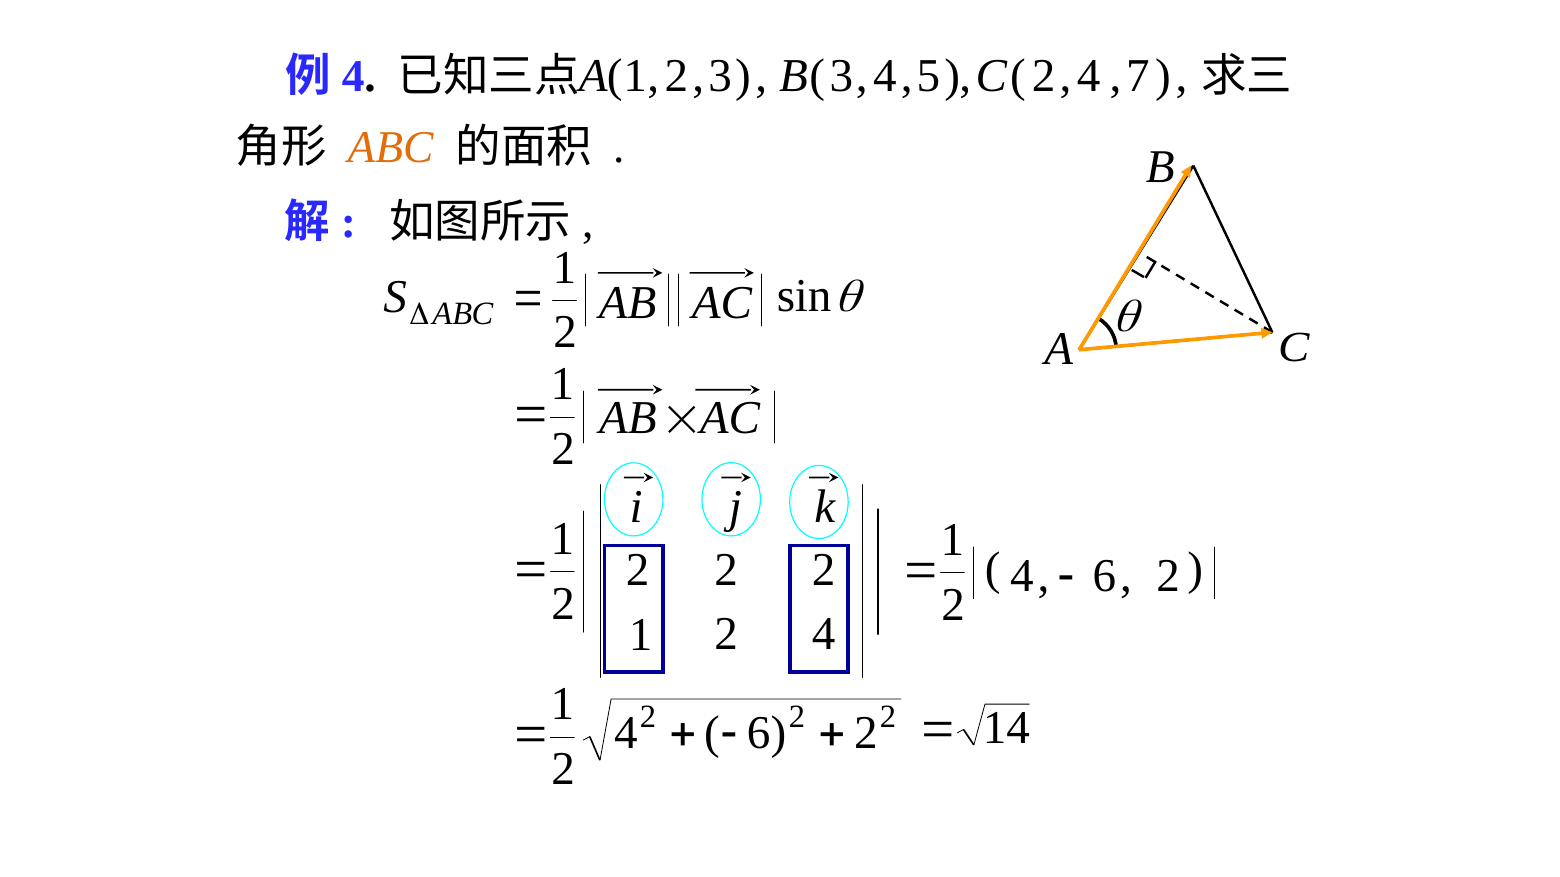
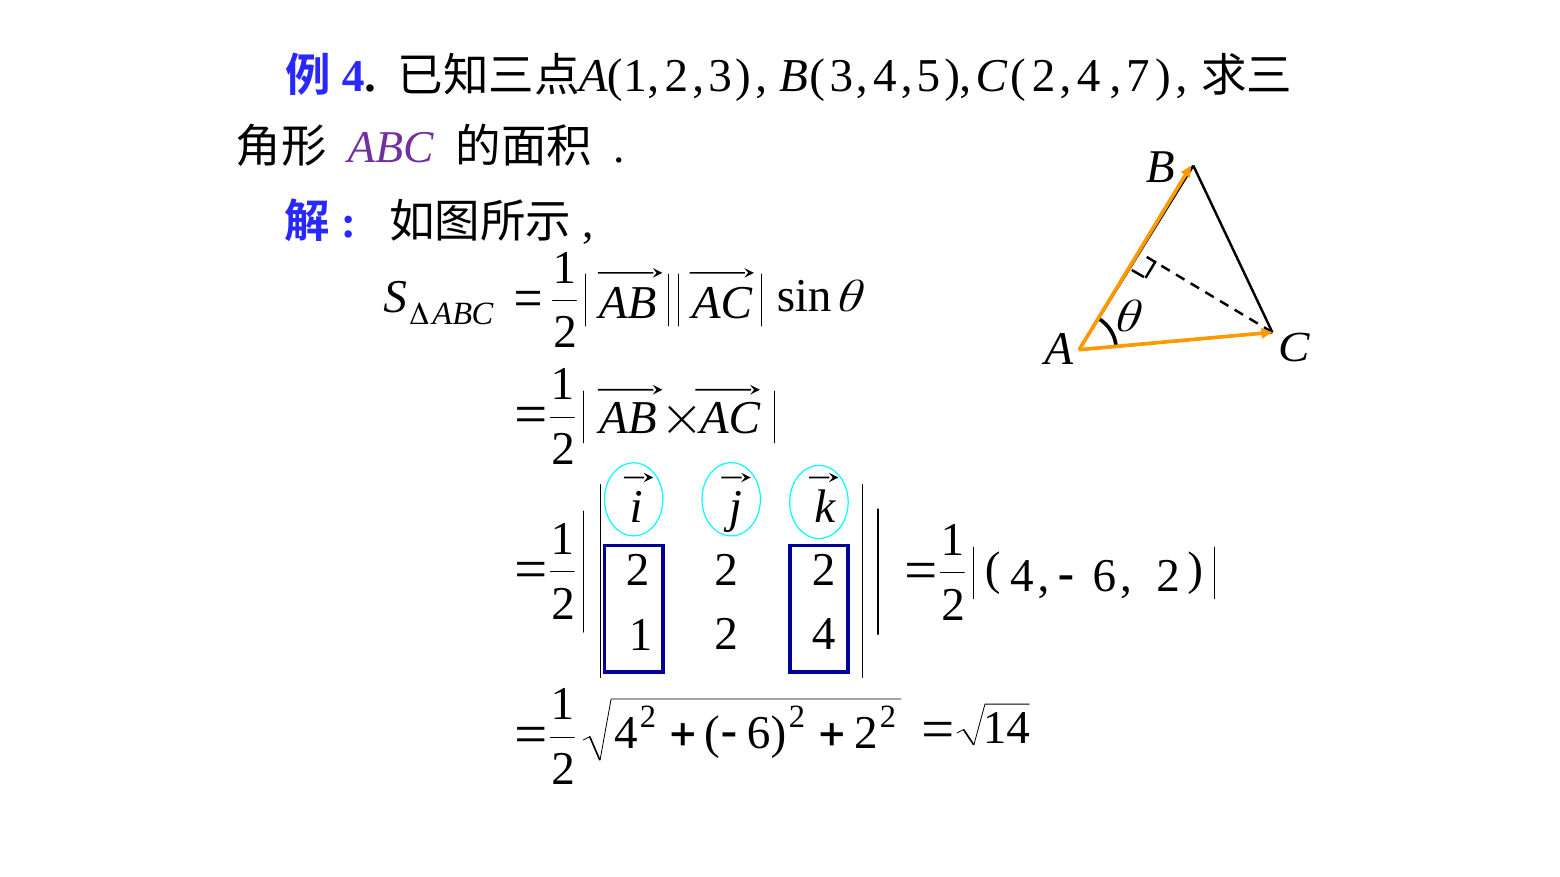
ABC colour: orange -> purple (390, 147)
